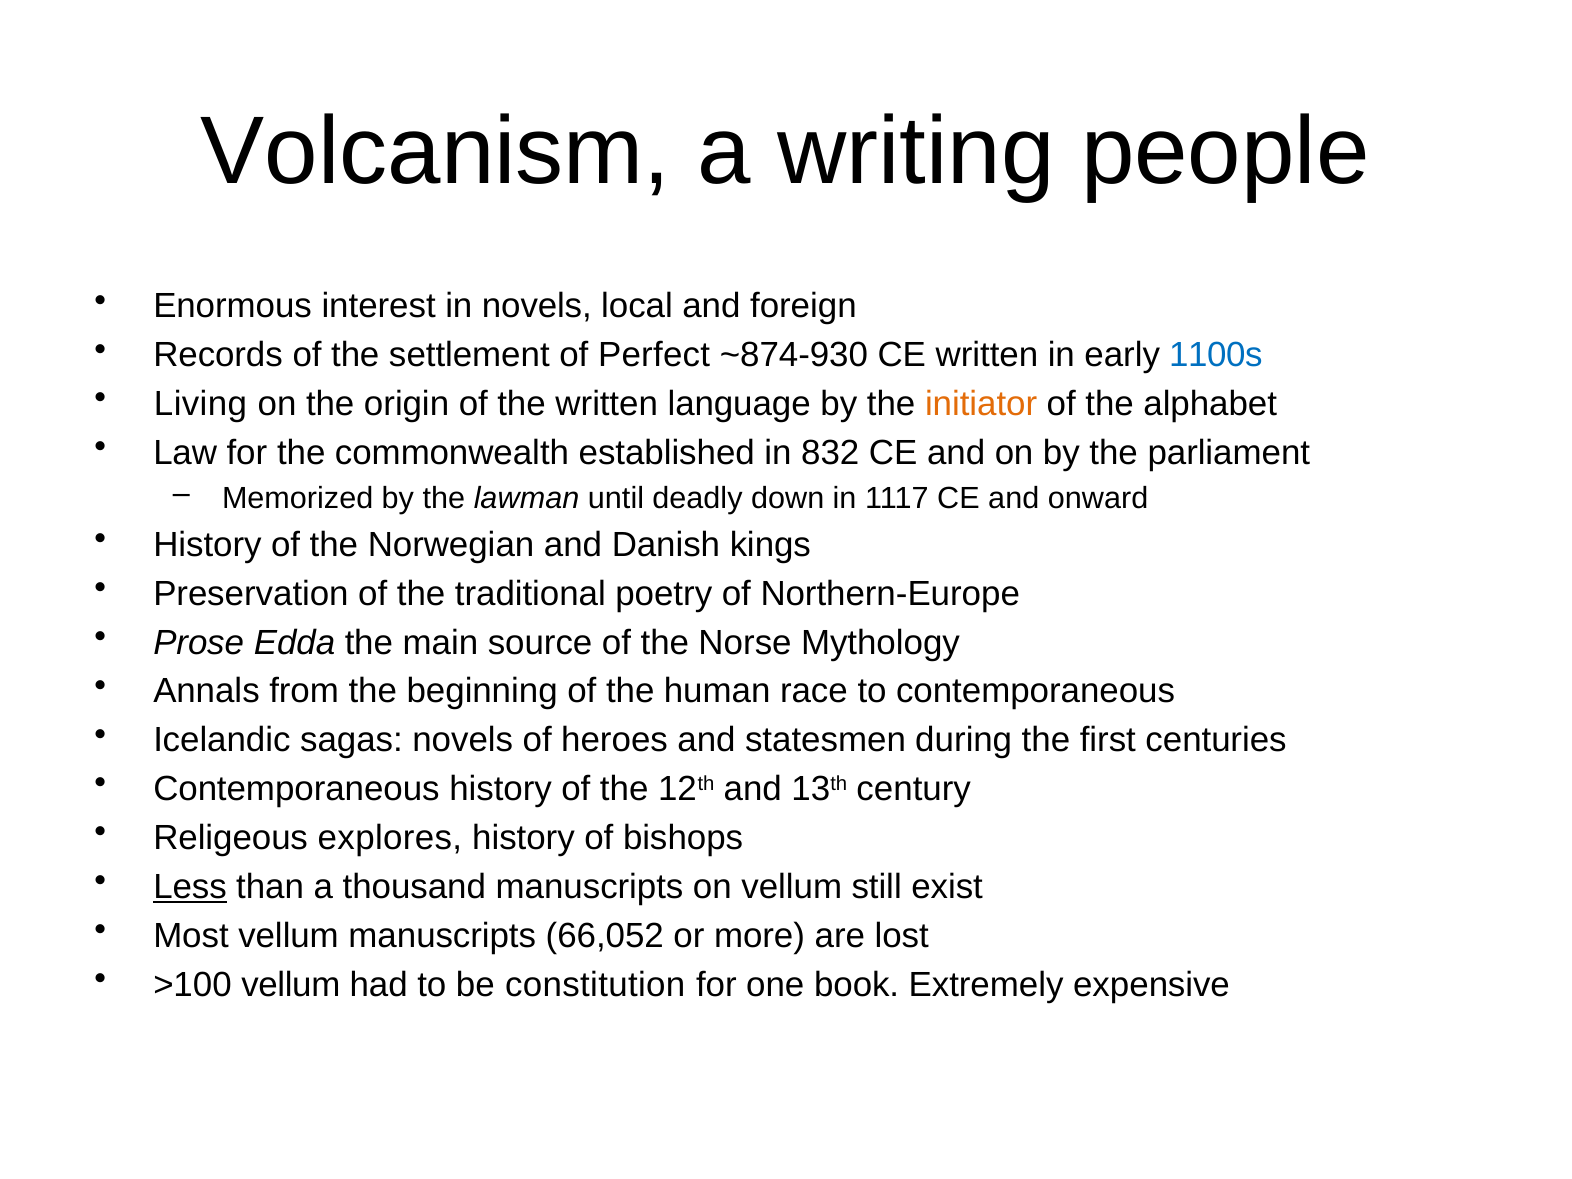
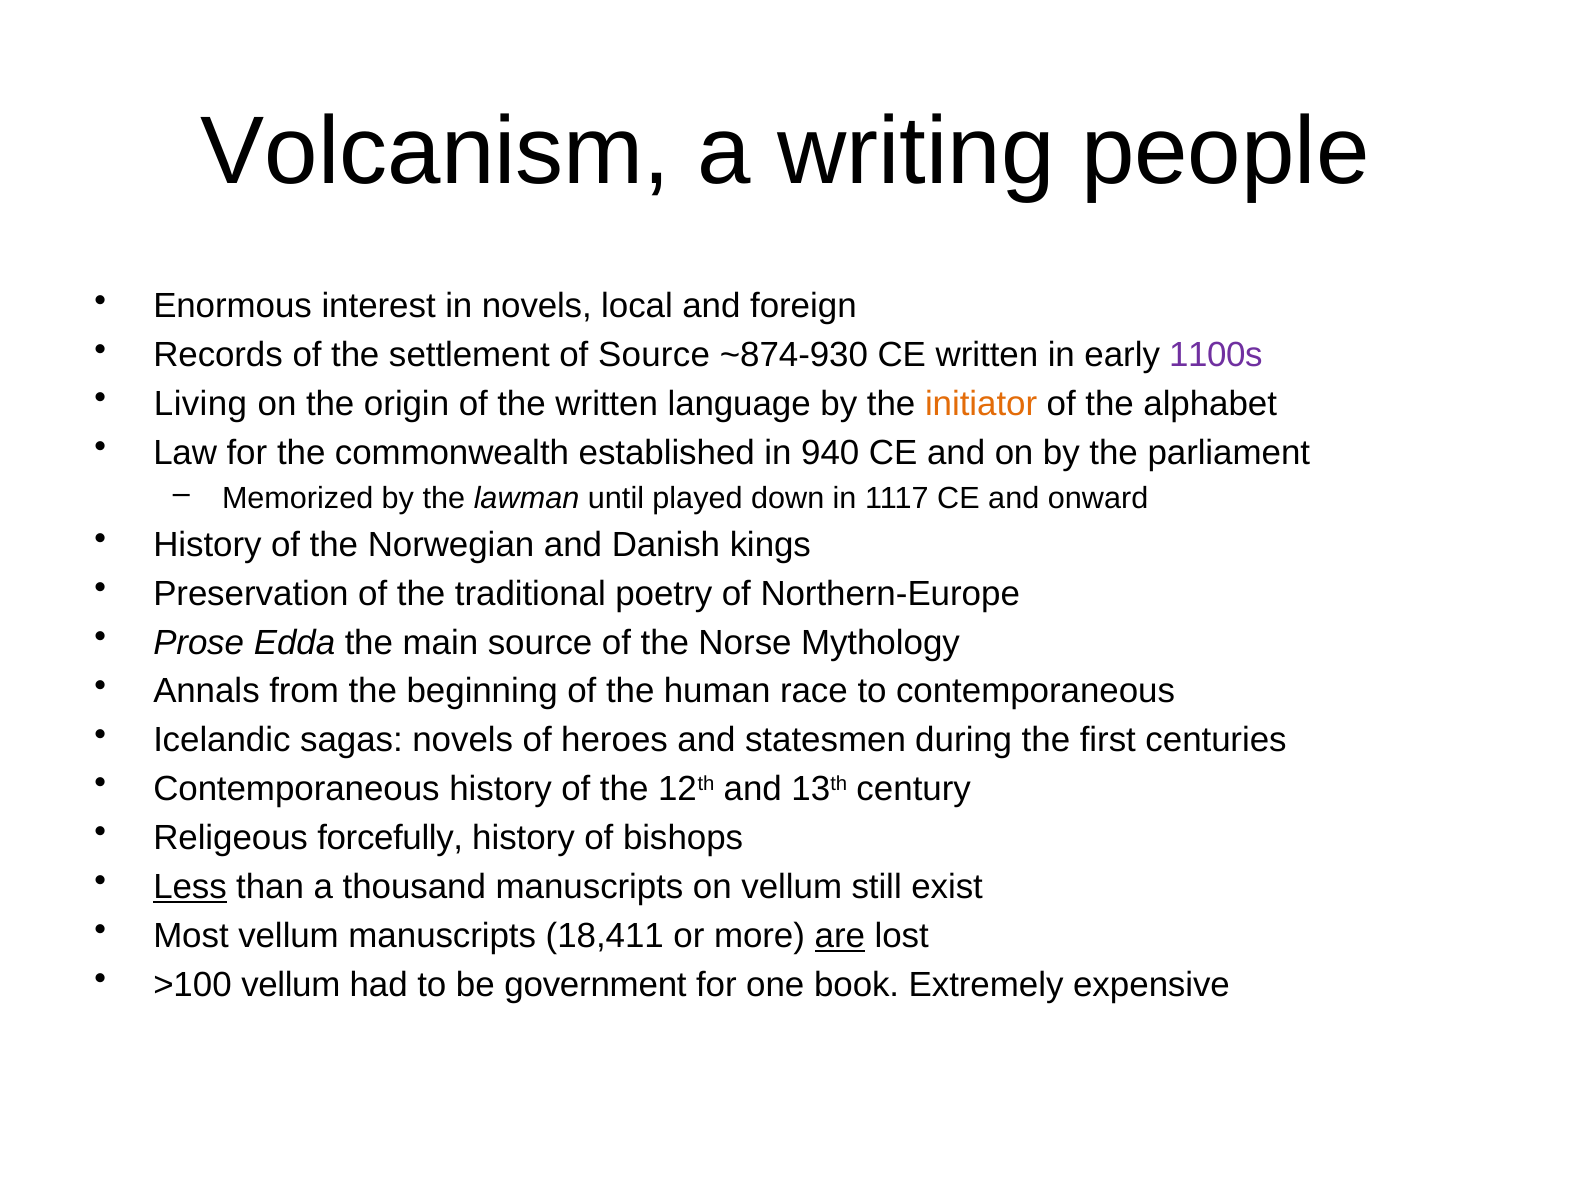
of Perfect: Perfect -> Source (654, 355)
1100s colour: blue -> purple (1216, 355)
832: 832 -> 940 (830, 453)
deadly: deadly -> played (698, 498)
explores: explores -> forcefully (390, 838)
66,052: 66,052 -> 18,411 (605, 936)
are underline: none -> present (840, 936)
constitution: constitution -> government (596, 985)
